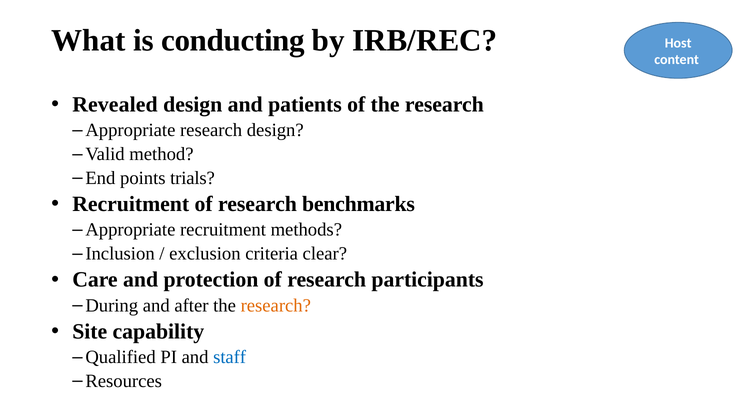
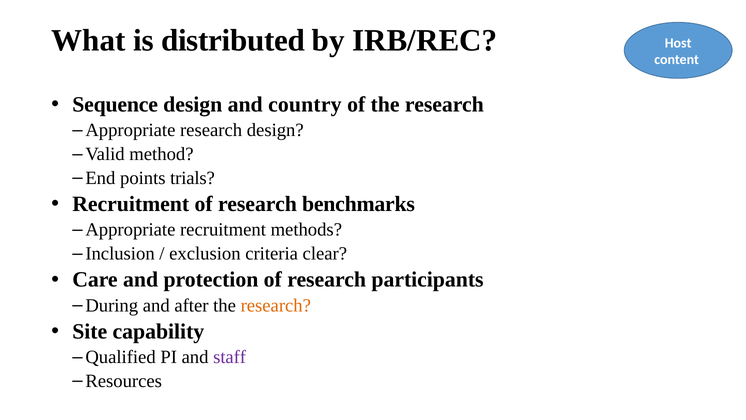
conducting: conducting -> distributed (233, 40)
Revealed: Revealed -> Sequence (115, 105)
patients: patients -> country (305, 105)
staff colour: blue -> purple (230, 357)
